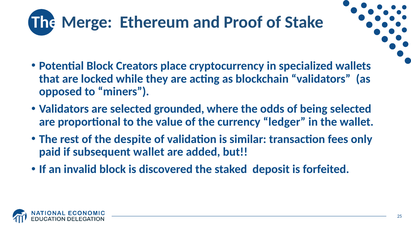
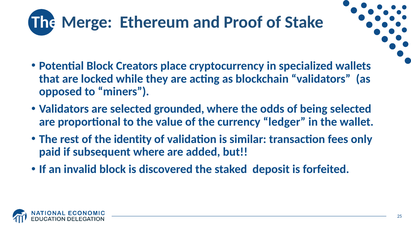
despite: despite -> identity (133, 139)
subsequent wallet: wallet -> where (149, 152)
